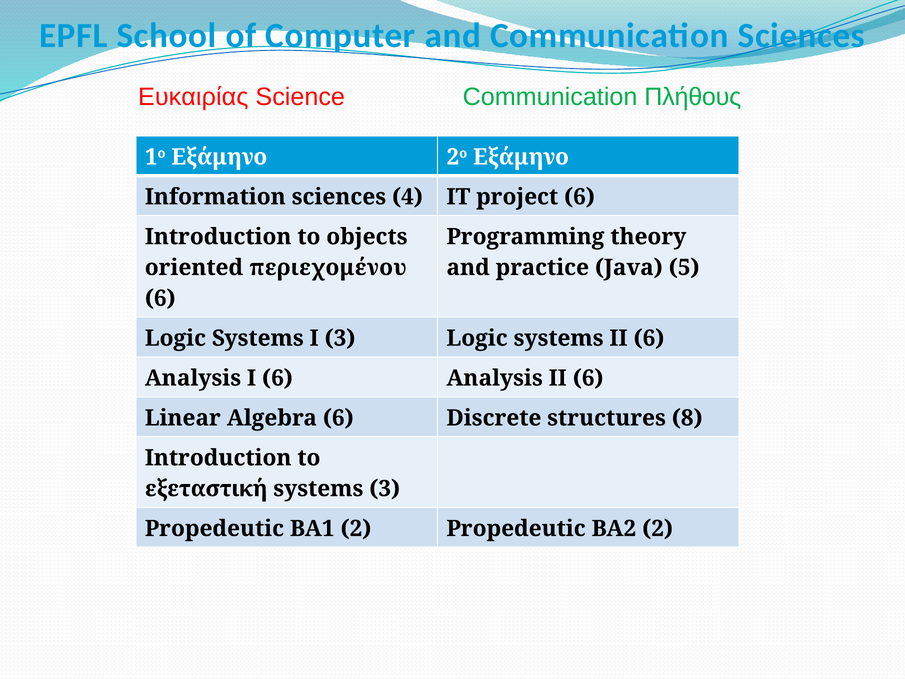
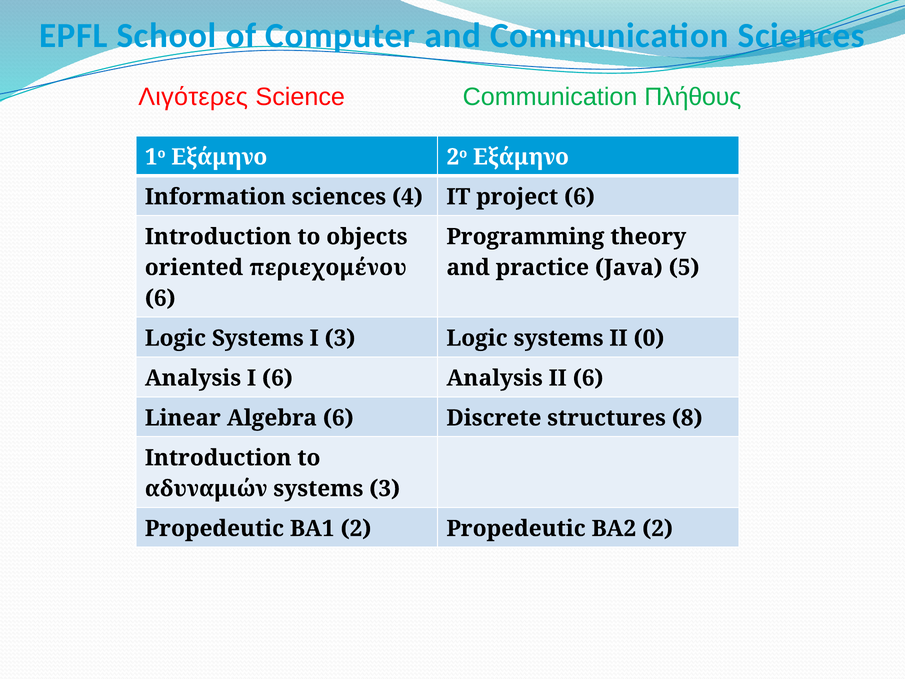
Ευκαιρίας: Ευκαιρίας -> Λιγότερες (193, 97)
systems II 6: 6 -> 0 (649, 338)
εξεταστική: εξεταστική -> αδυναμιών (206, 489)
